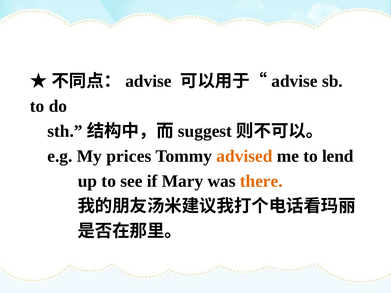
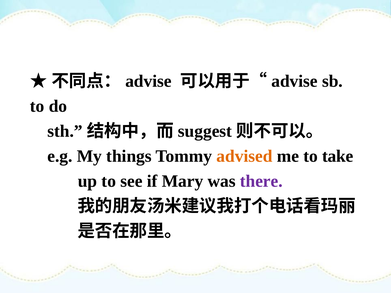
prices: prices -> things (129, 156)
lend: lend -> take (338, 156)
there colour: orange -> purple (261, 181)
